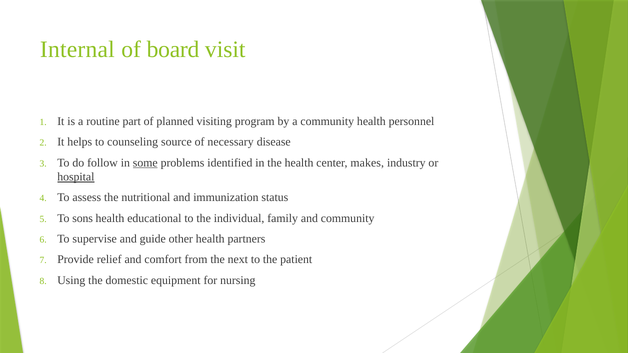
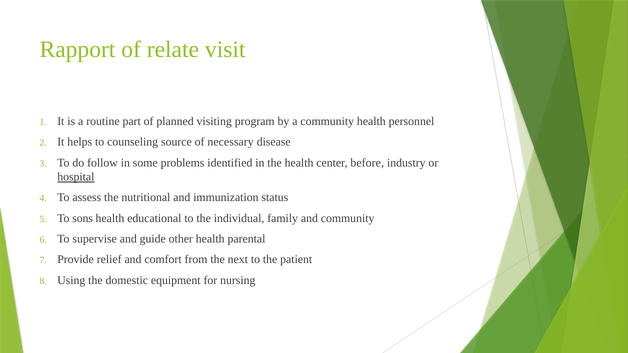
Internal: Internal -> Rapport (77, 50)
board: board -> relate (173, 50)
some underline: present -> none (145, 163)
makes: makes -> before (367, 163)
partners: partners -> parental (246, 239)
